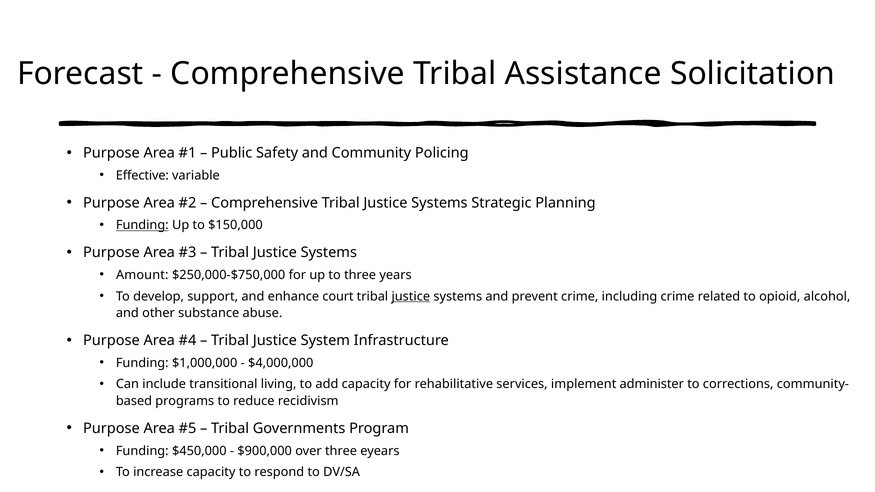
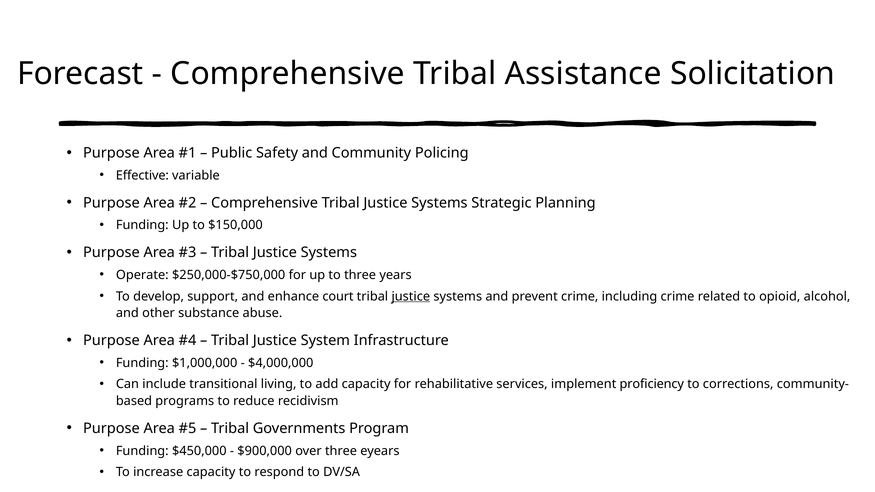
Funding underline: present -> none (142, 225)
Amount: Amount -> Operate (142, 275)
administer: administer -> proficiency (652, 384)
